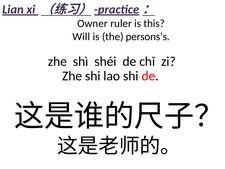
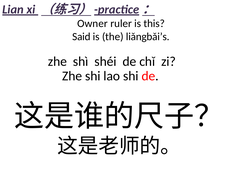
Will: Will -> Said (81, 37)
persons’s: persons’s -> liǎngbǎi’s (148, 37)
